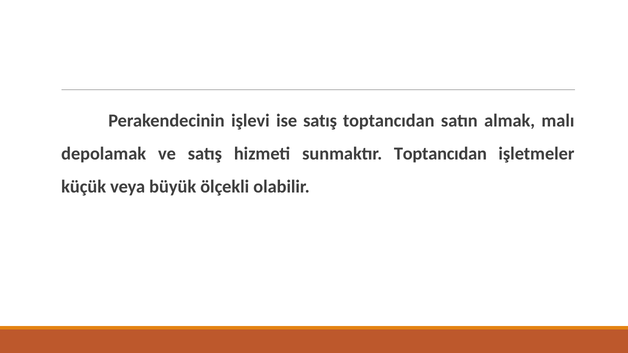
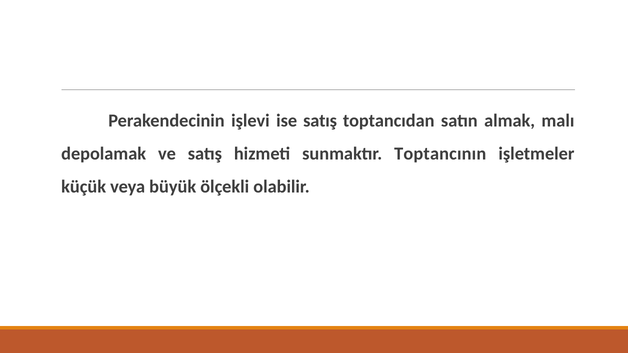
sunmaktır Toptancıdan: Toptancıdan -> Toptancının (440, 154)
